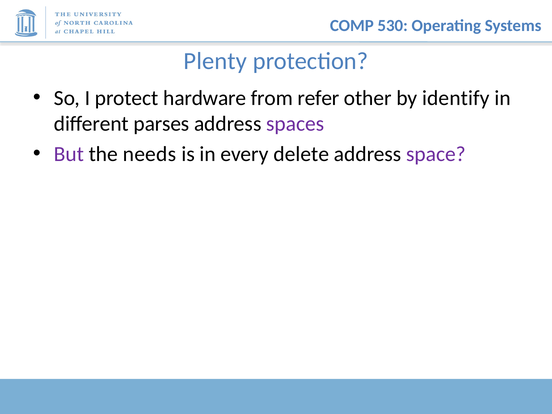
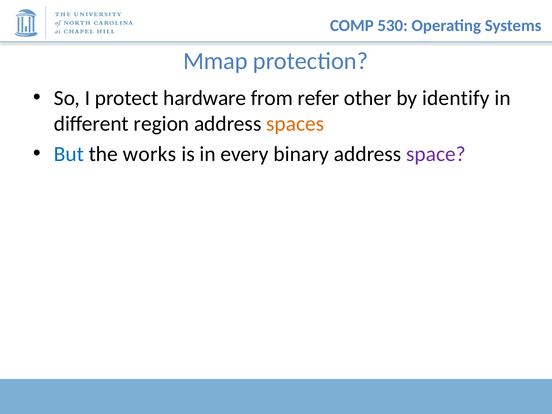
Plenty: Plenty -> Mmap (215, 61)
parses: parses -> region (161, 124)
spaces colour: purple -> orange (295, 124)
But colour: purple -> blue (69, 154)
needs: needs -> works (150, 154)
delete: delete -> binary (301, 154)
